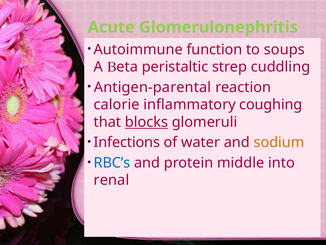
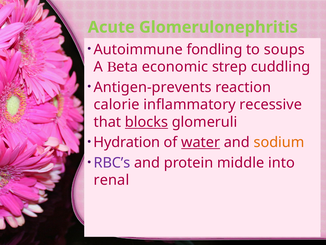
function: function -> fondling (214, 49)
peristaltic: peristaltic -> economic (175, 67)
Antigen-parental: Antigen-parental -> Antigen-prevents (153, 87)
coughing: coughing -> recessive (271, 104)
Infections: Infections -> Hydration (127, 142)
water underline: none -> present (201, 142)
RBC’s colour: blue -> purple (112, 162)
